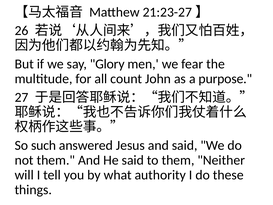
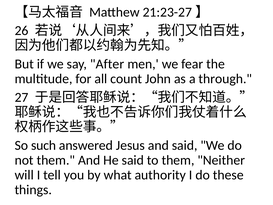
Glory: Glory -> After (107, 64)
purpose: purpose -> through (225, 79)
